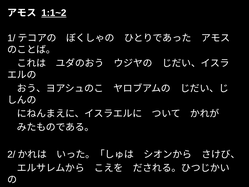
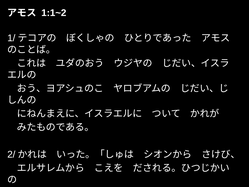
1:1~2 underline: present -> none (54, 13)
